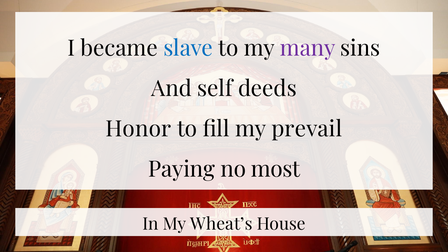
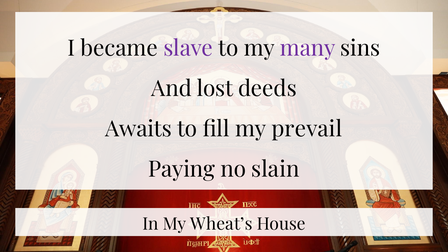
slave colour: blue -> purple (188, 49)
self: self -> lost (215, 89)
Honor: Honor -> Awaits (138, 129)
most: most -> slain (275, 170)
